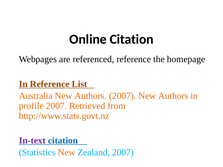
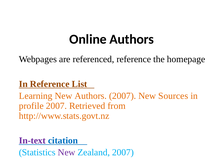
Online Citation: Citation -> Authors (132, 39)
Australia: Australia -> Learning (36, 96)
2007 New Authors: Authors -> Sources (173, 96)
New colour: orange -> purple (67, 153)
